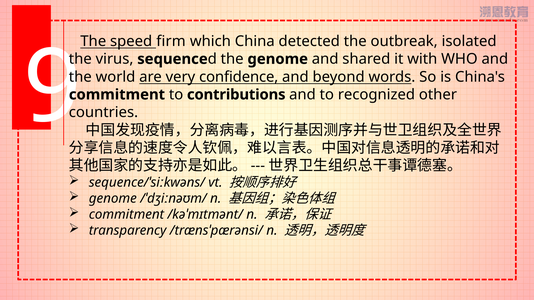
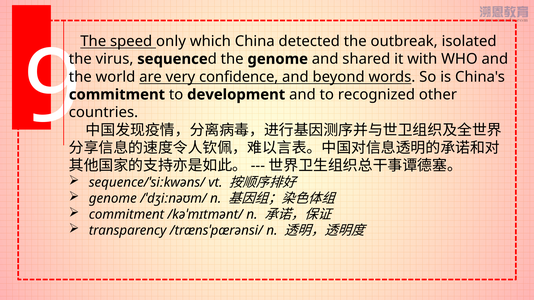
firm: firm -> only (171, 41)
contributions: contributions -> development (236, 95)
